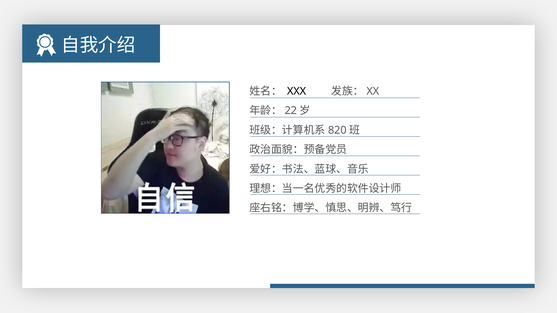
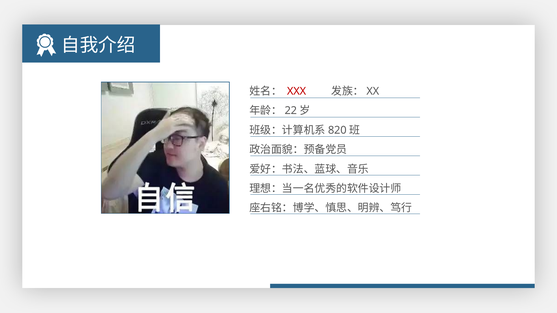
XXX colour: black -> red (297, 91)
